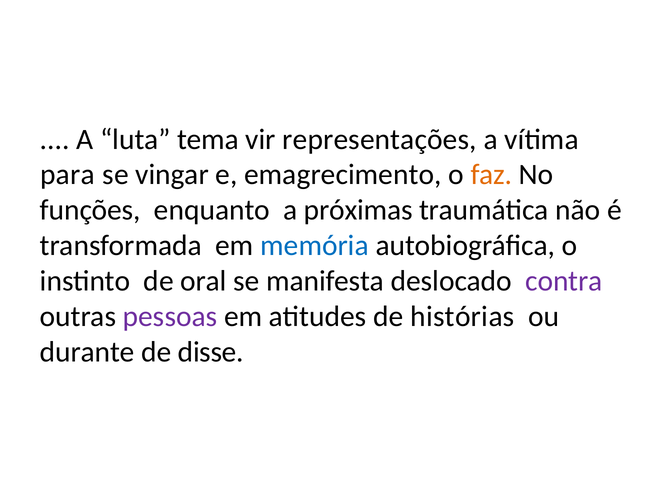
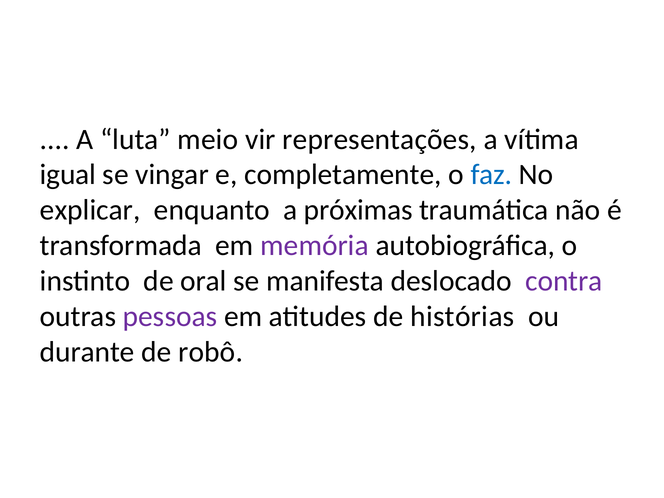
tema: tema -> meio (208, 139)
para: para -> igual (68, 175)
emagrecimento: emagrecimento -> completamente (343, 175)
faz colour: orange -> blue (491, 175)
funções: funções -> explicar (90, 210)
memória colour: blue -> purple (315, 246)
disse: disse -> robô (211, 352)
